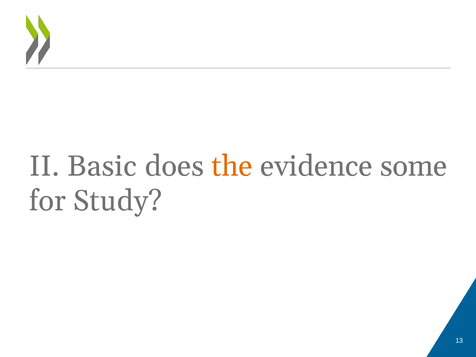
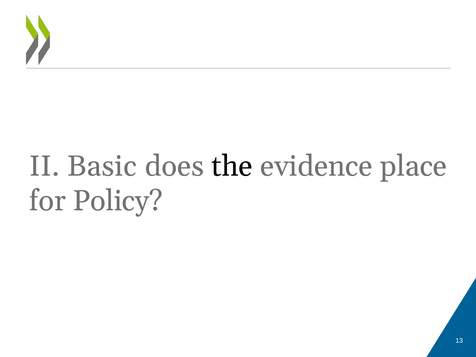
the colour: orange -> black (232, 166)
some: some -> place (414, 166)
Study: Study -> Policy (118, 201)
